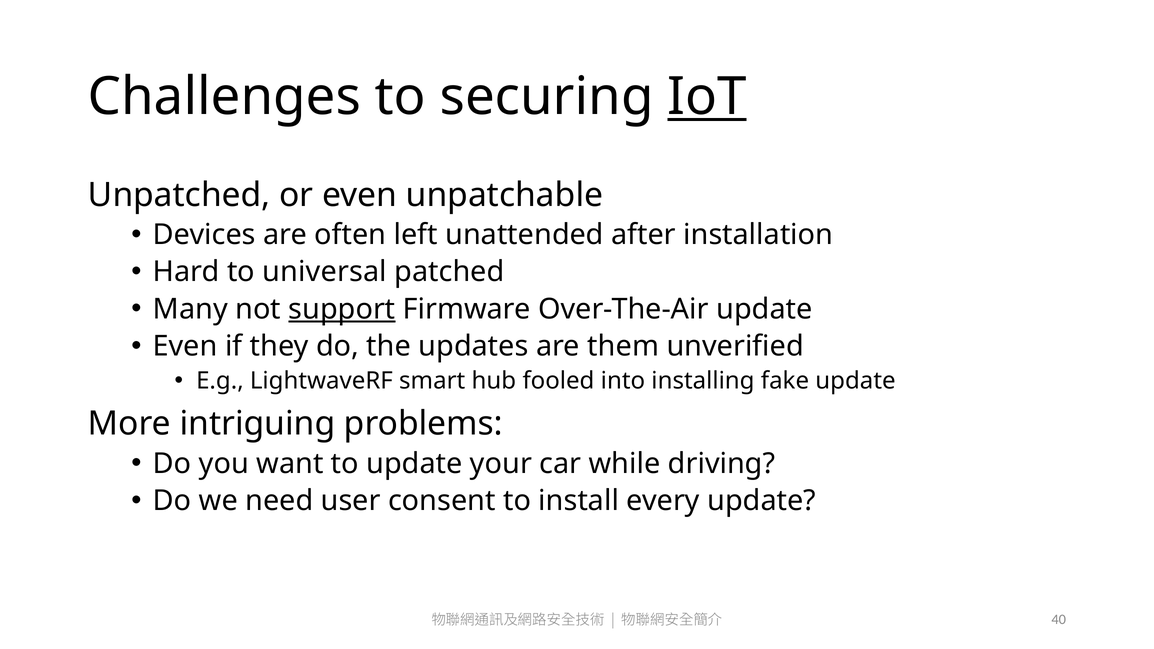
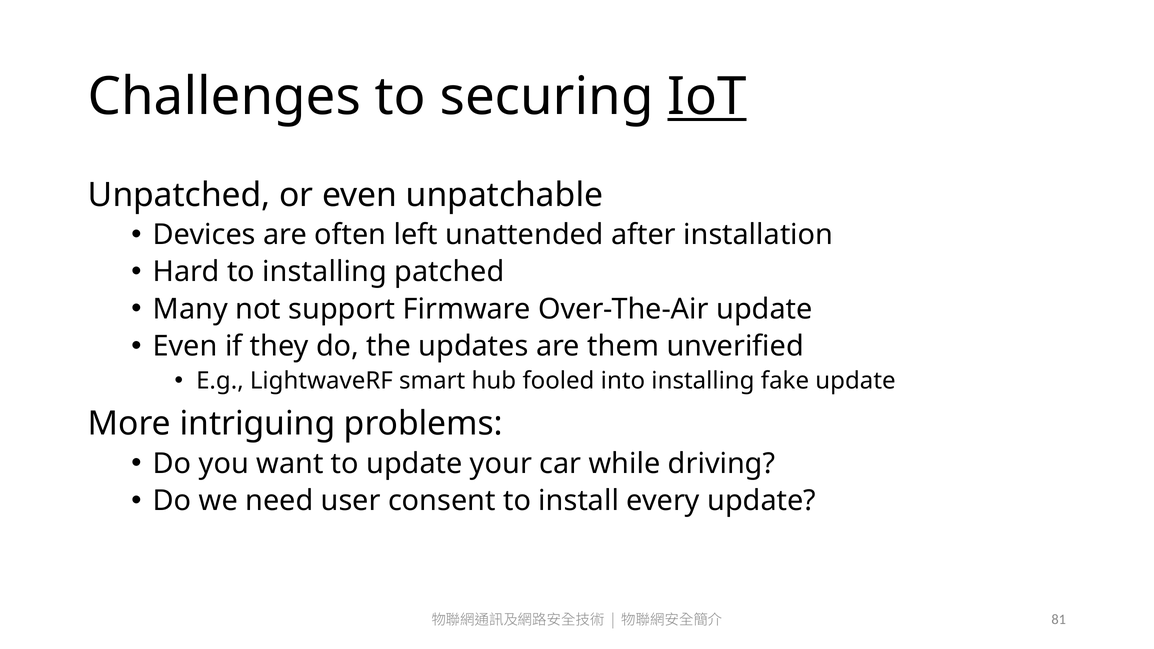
to universal: universal -> installing (325, 272)
support underline: present -> none (342, 309)
40: 40 -> 81 (1059, 620)
